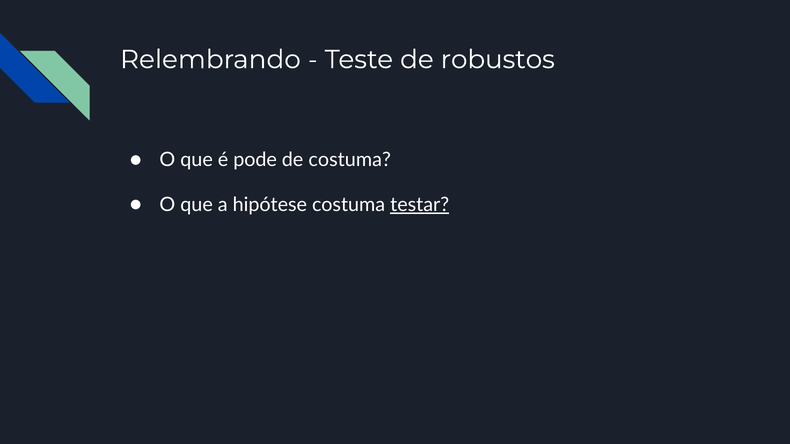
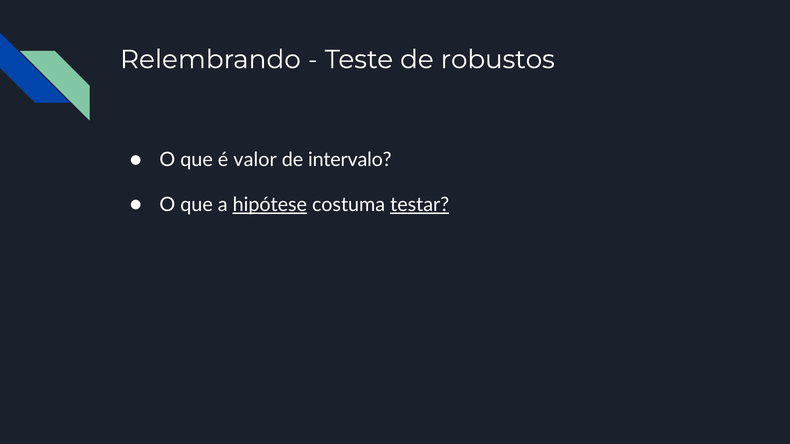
pode: pode -> valor (255, 160)
de costuma: costuma -> intervalo (350, 160)
hipótese underline: none -> present (270, 205)
